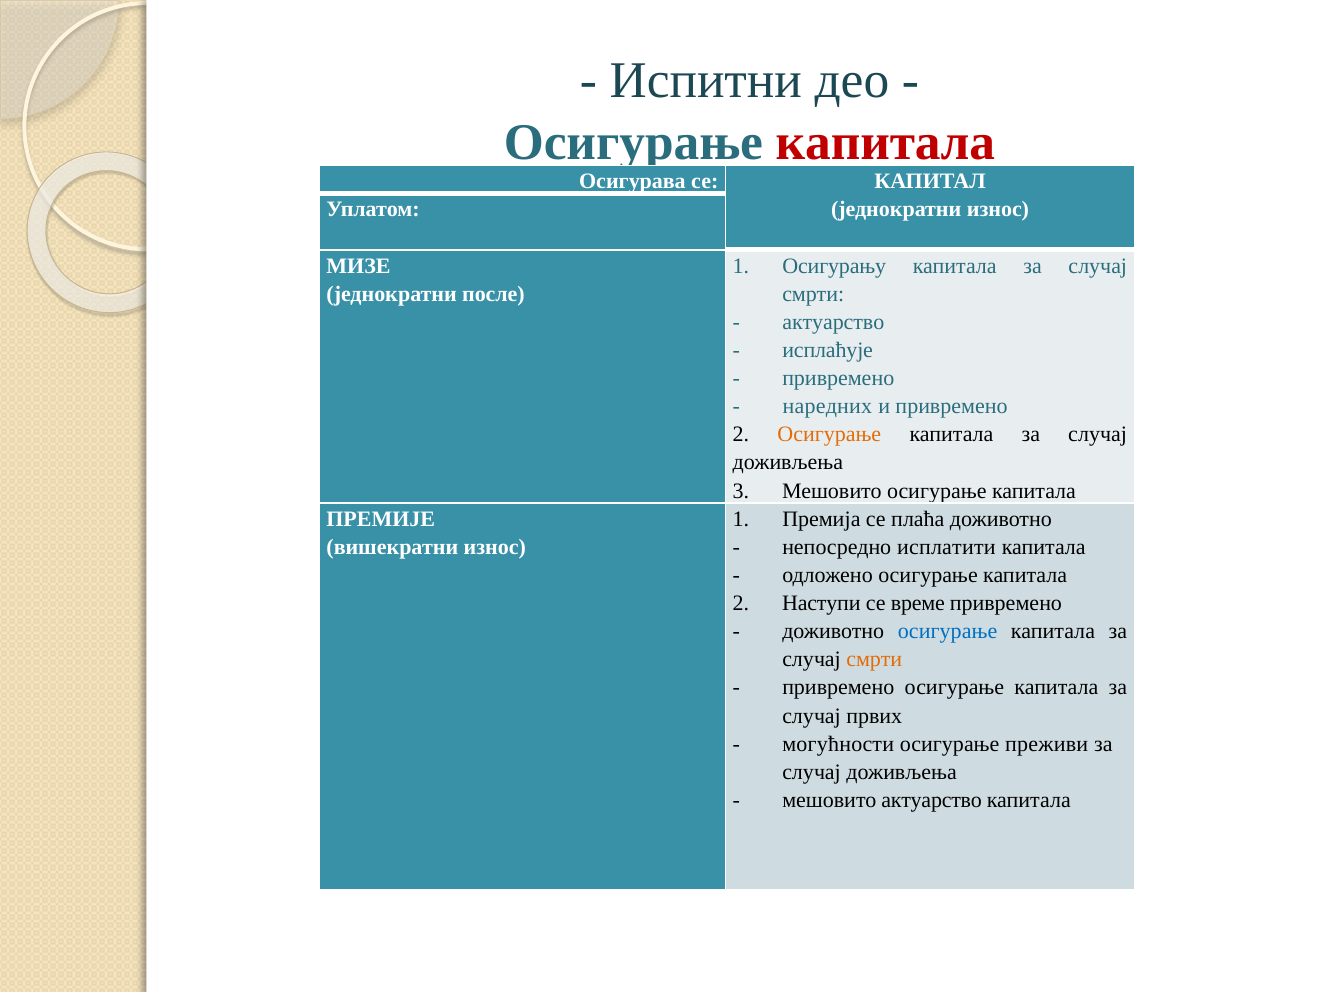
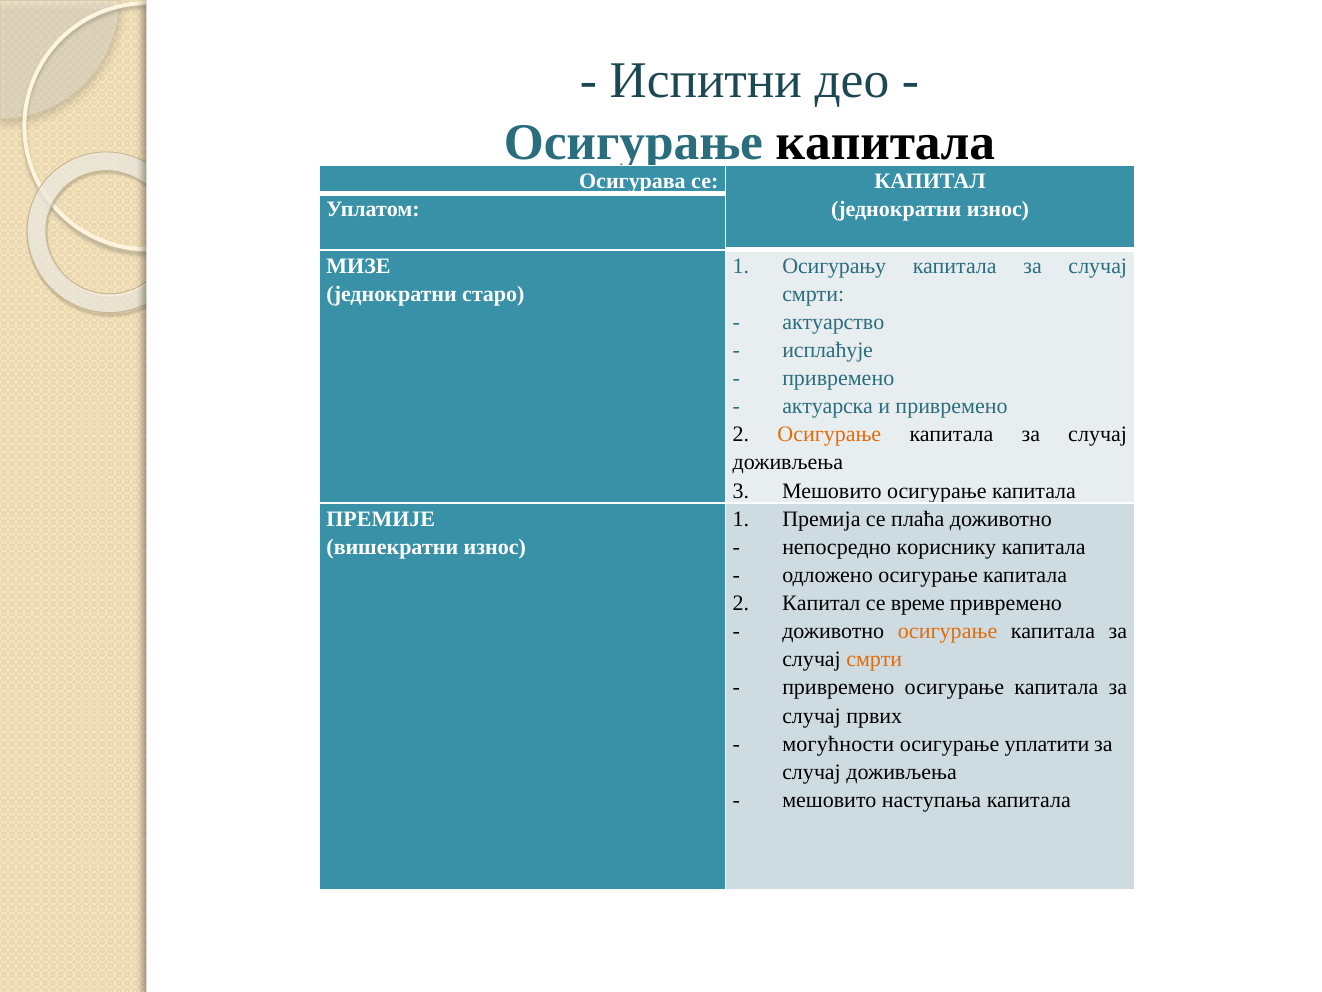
капитала colour: red -> black (885, 142)
после: после -> старо (493, 294)
наредних: наредних -> актуарска (828, 406)
исплатити: исплатити -> кориснику (946, 547)
2 Наступи: Наступи -> Капитал (821, 603)
осигурање colour: blue -> orange (948, 631)
преживи: преживи -> уплатити (1047, 744)
мешовито актуарство: актуарство -> наступања (931, 800)
